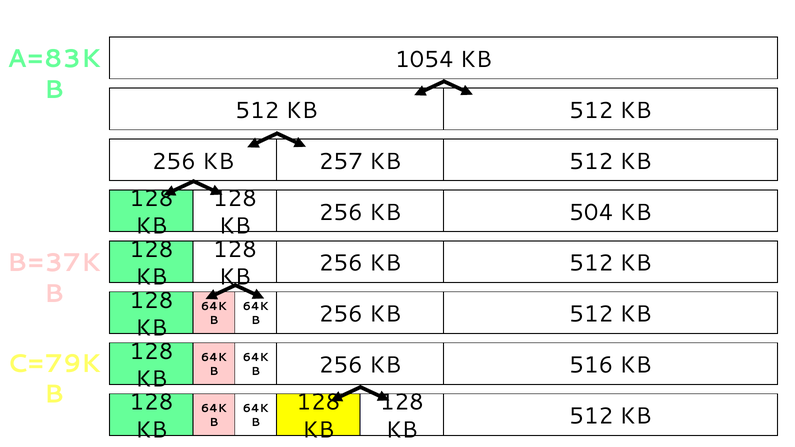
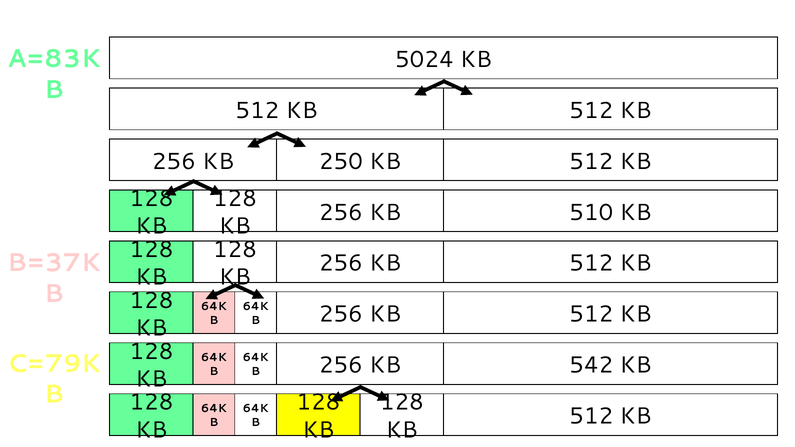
1054: 1054 -> 5024 (424, 60)
257: 257 -> 250 (341, 162)
504: 504 -> 510 (591, 212)
516: 516 -> 542 (591, 365)
